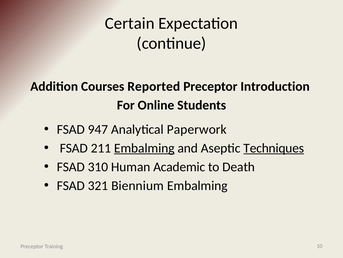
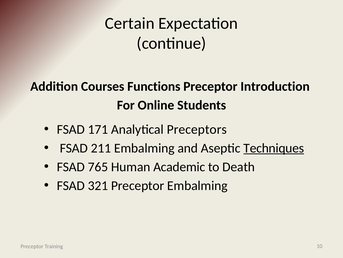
Reported: Reported -> Functions (154, 86)
947: 947 -> 171 (98, 129)
Paperwork: Paperwork -> Preceptors (197, 129)
Embalming underline: present -> none (144, 148)
310: 310 -> 765 (98, 166)
321 Biennium: Biennium -> Preceptor (138, 185)
